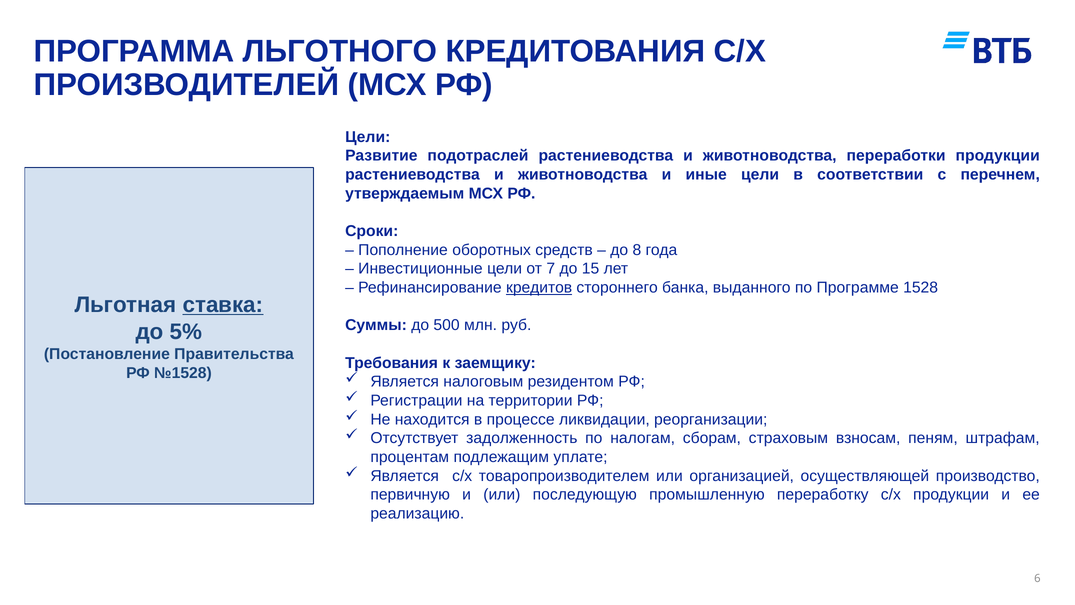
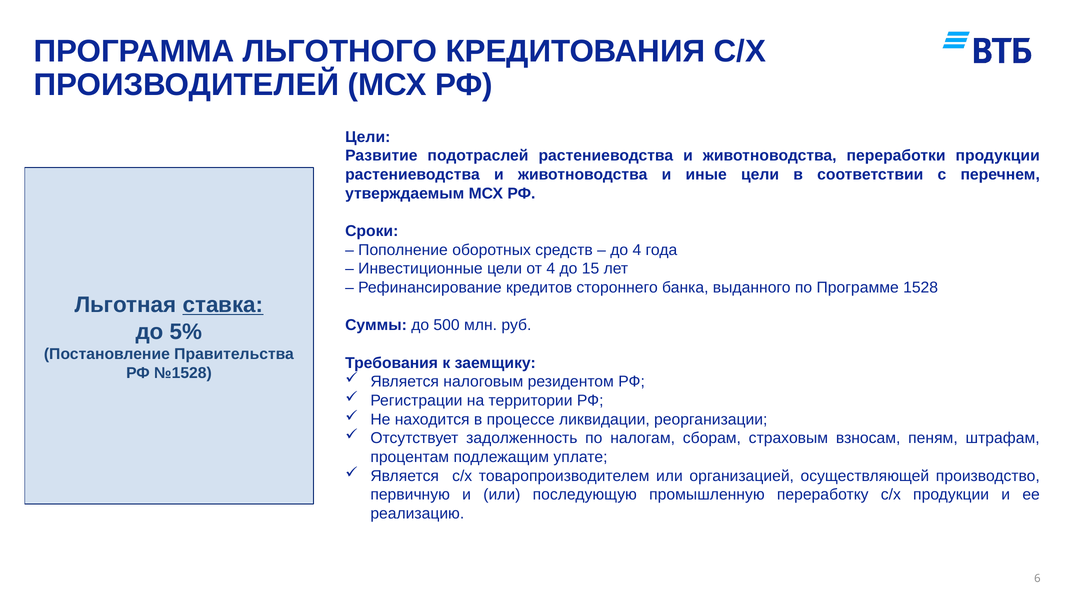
до 8: 8 -> 4 (637, 250)
от 7: 7 -> 4 (551, 269)
кредитов underline: present -> none (539, 287)
